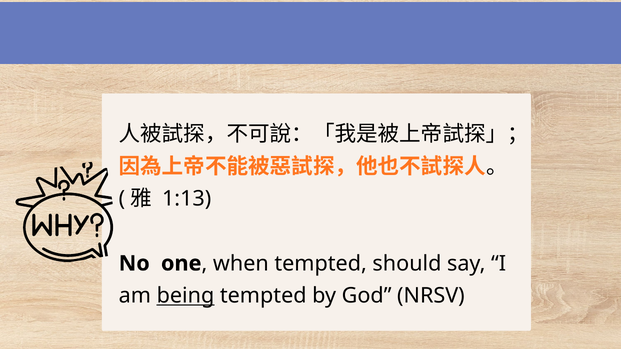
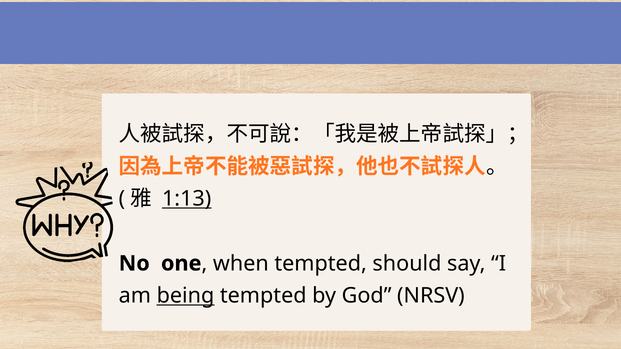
1:13 underline: none -> present (187, 199)
